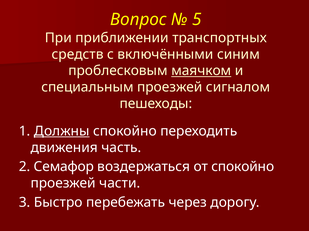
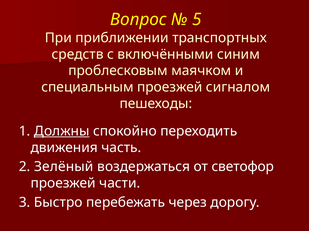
маячком underline: present -> none (201, 71)
Семафор: Семафор -> Зелёный (64, 167)
от спокойно: спокойно -> светофор (243, 167)
